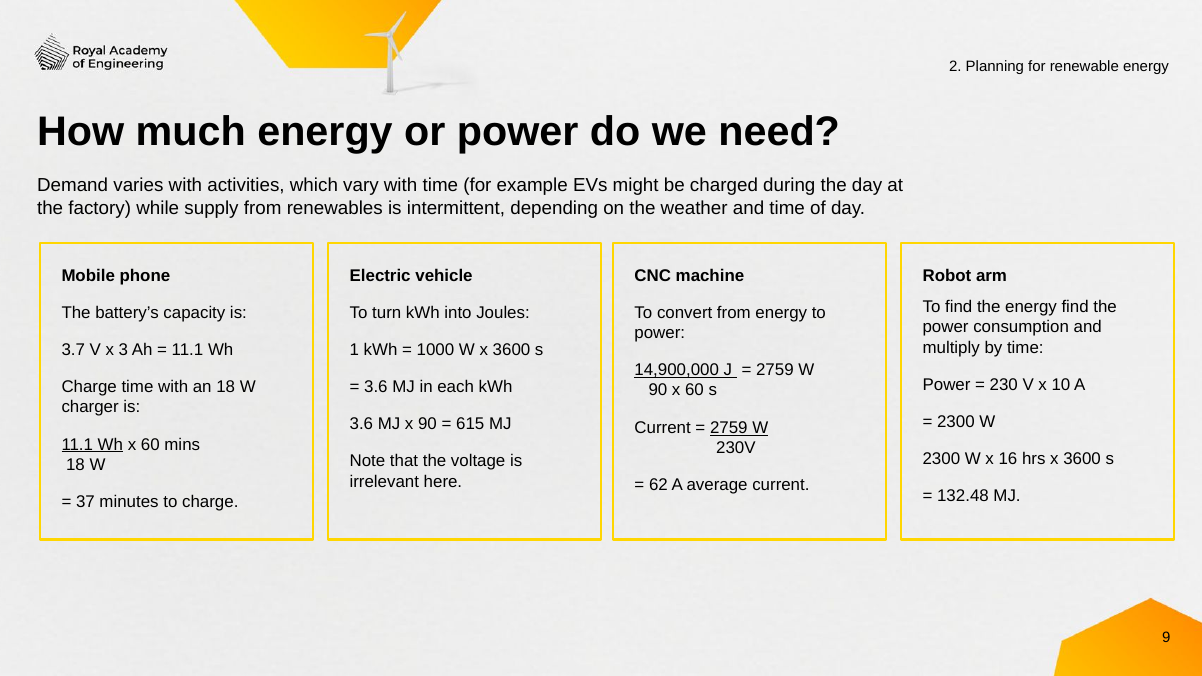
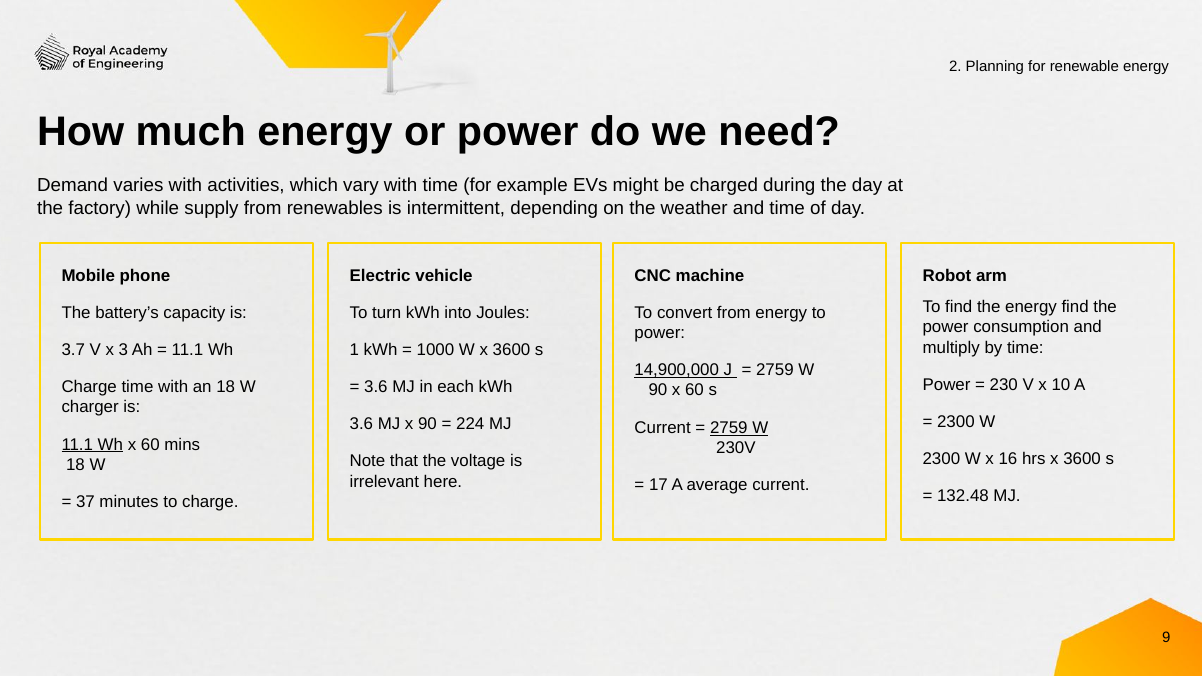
615: 615 -> 224 (470, 424)
62: 62 -> 17 (658, 485)
